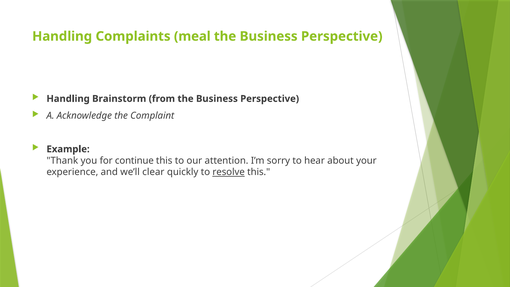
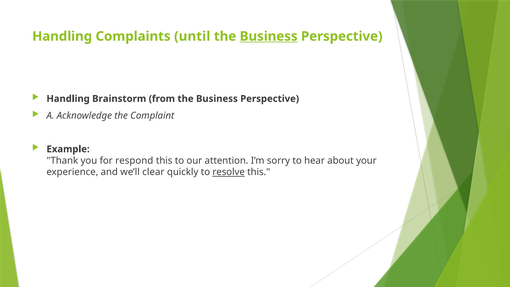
meal: meal -> until (192, 36)
Business underline: none -> present (269, 36)
continue: continue -> respond (134, 161)
